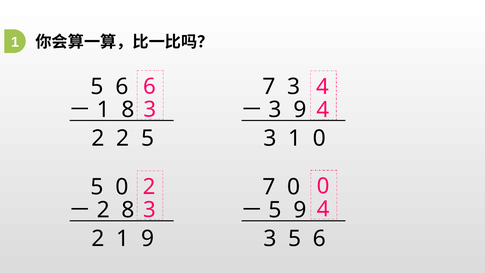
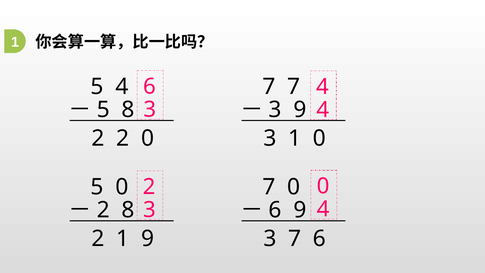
6: 6 -> 4 (122, 86)
7 3: 3 -> 7 (294, 86)
1: 1 -> 5 (103, 110)
2 5: 5 -> 0 (148, 138)
5: 5 -> 6 (275, 210)
3 5: 5 -> 7 (295, 238)
